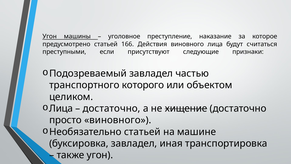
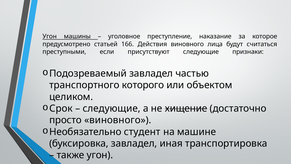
Лица: Лица -> Срок (61, 108)
достаточно: достаточно -> следующие (112, 108)
Необязательно статьей: статьей -> студент (142, 132)
